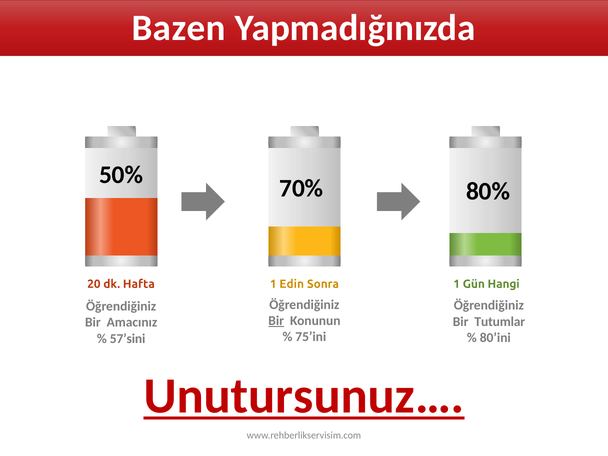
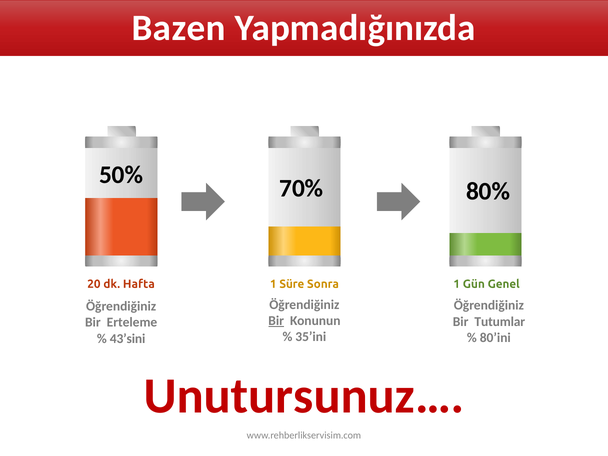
Edin: Edin -> Süre (292, 284)
Hangi: Hangi -> Genel (504, 284)
Amacınız: Amacınız -> Erteleme (132, 322)
75’ini: 75’ini -> 35’ini (311, 337)
57’sini: 57’sini -> 43’sini (128, 339)
Unutursunuz… underline: present -> none (304, 396)
